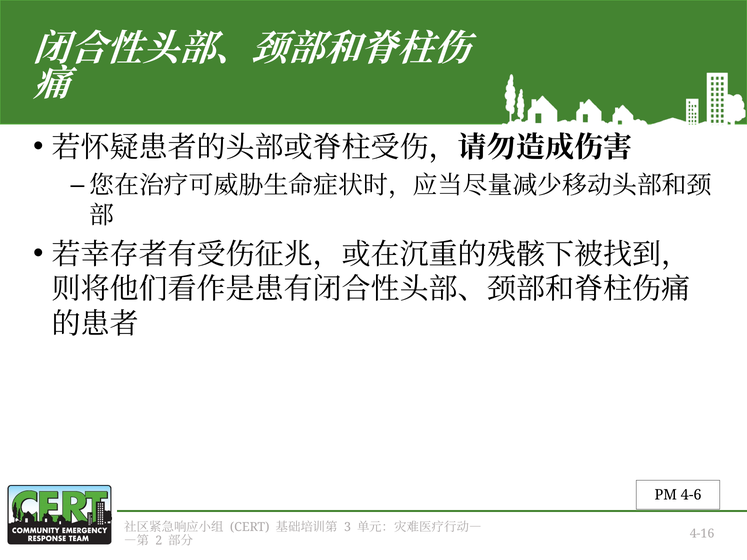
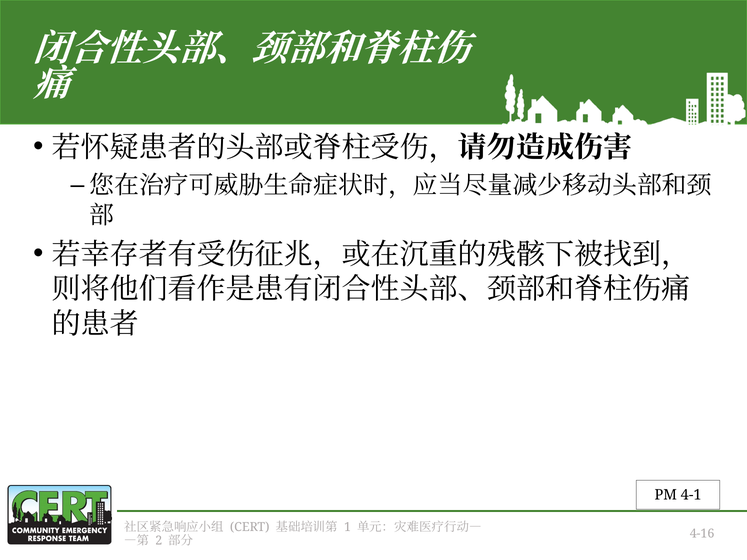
4-6: 4-6 -> 4-1 (691, 495)
3: 3 -> 1 (347, 527)
